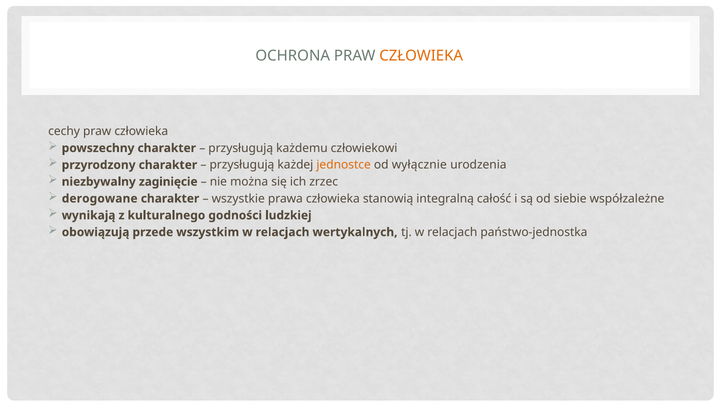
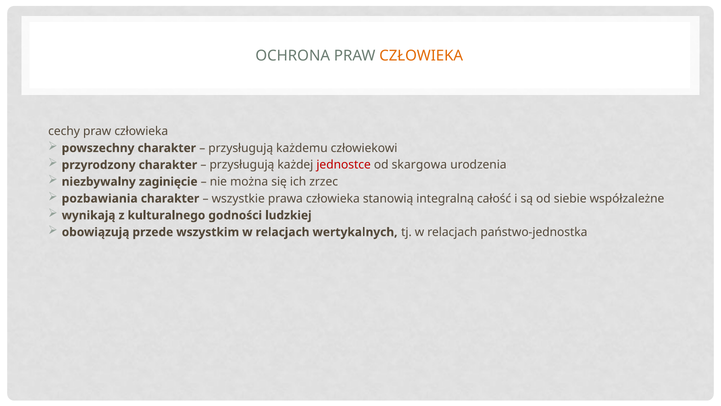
jednostce colour: orange -> red (344, 165)
wyłącznie: wyłącznie -> skargowa (419, 165)
derogowane: derogowane -> pozbawiania (100, 198)
